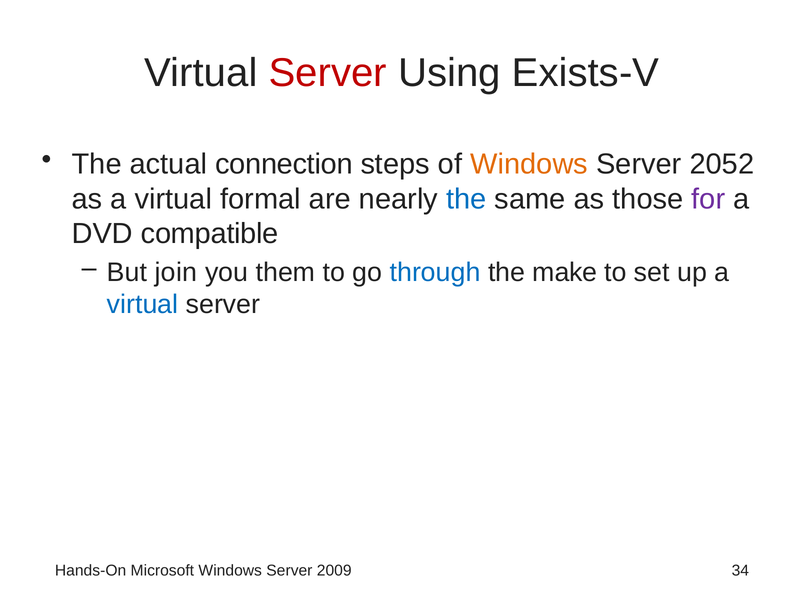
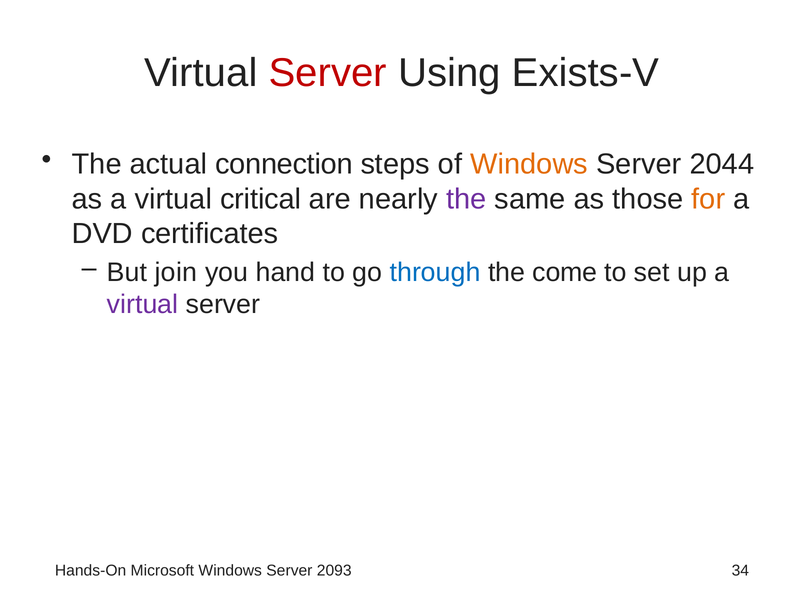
2052: 2052 -> 2044 (722, 164)
formal: formal -> critical (261, 199)
the colour: blue -> purple (466, 199)
for colour: purple -> orange (708, 199)
compatible: compatible -> certificates (210, 234)
them: them -> hand (285, 272)
make: make -> come (565, 272)
virtual colour: blue -> purple (143, 305)
2009: 2009 -> 2093 (334, 571)
